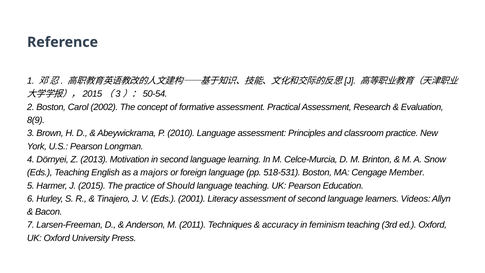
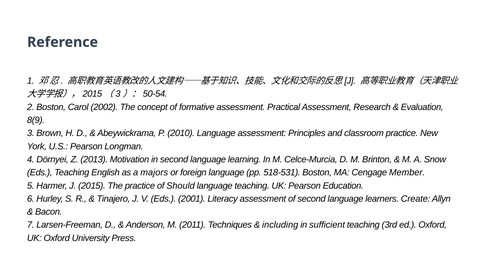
Videos: Videos -> Create (416, 199)
accuracy: accuracy -> including (280, 225)
feminism: feminism -> sufficient (327, 225)
